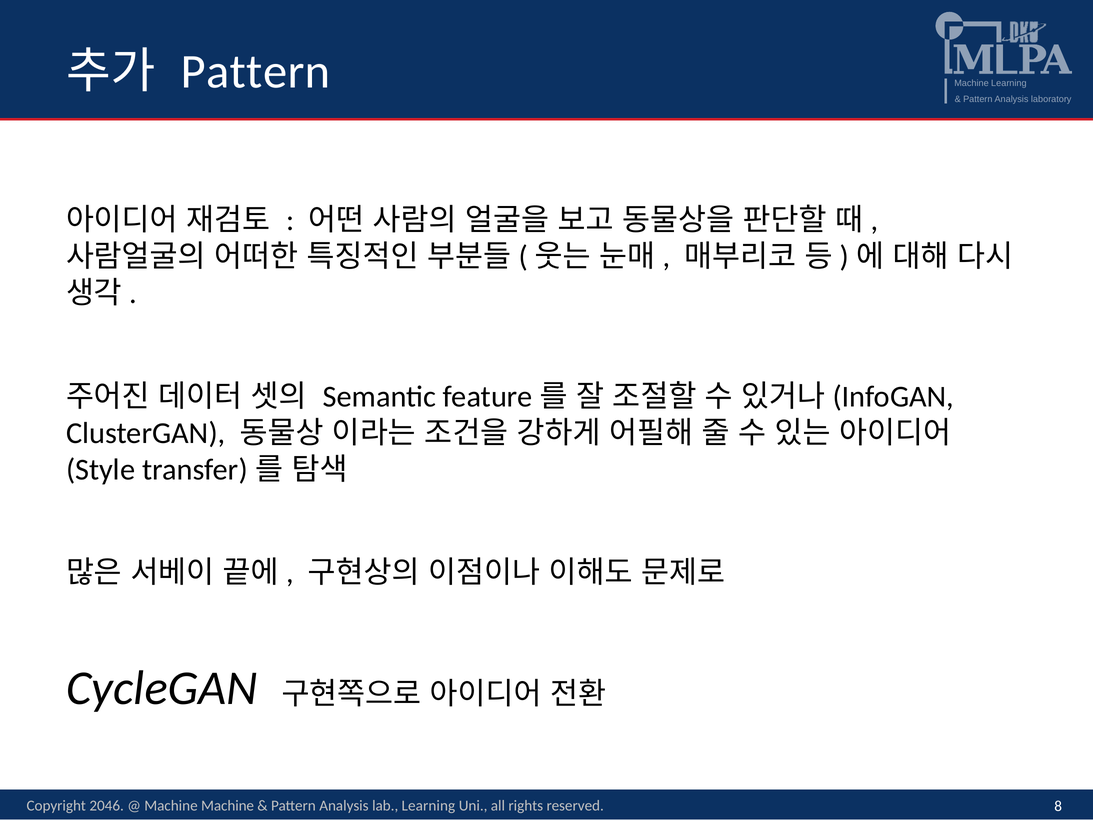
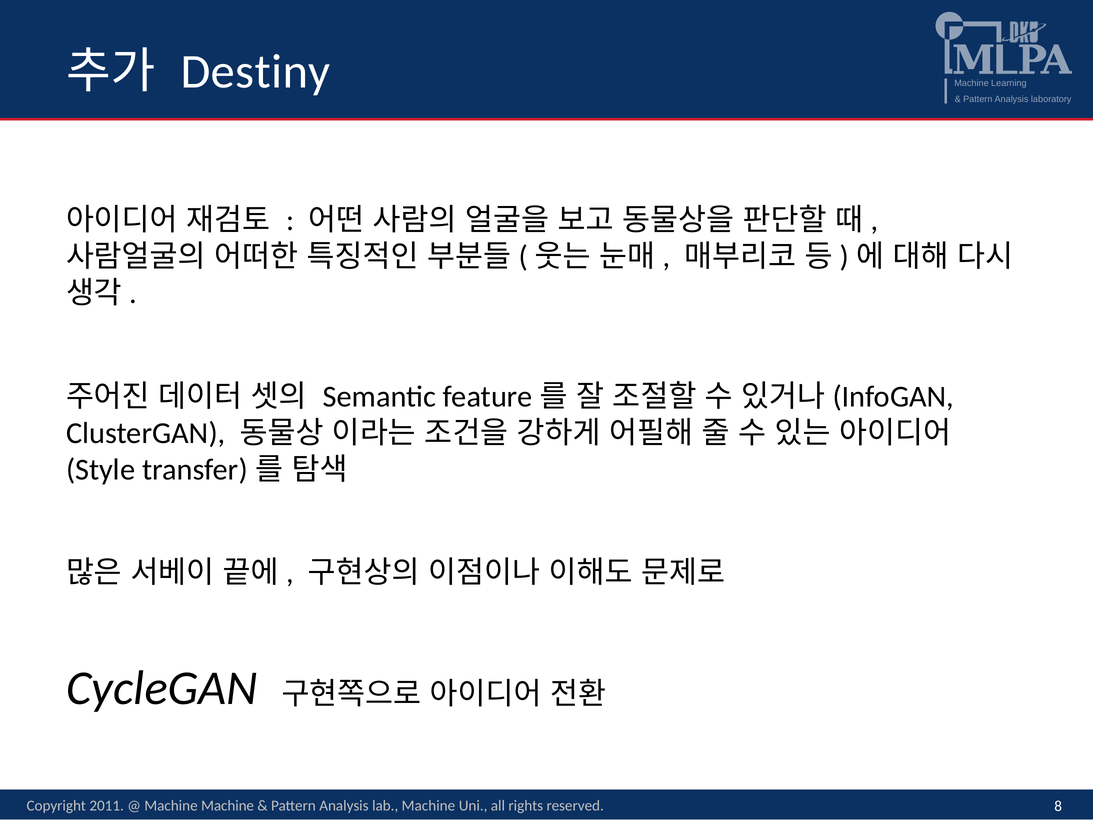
Pattern: Pattern -> Destiny (256, 72)
2046: 2046 -> 2011 (107, 805)
lab Learning: Learning -> Machine (428, 805)
